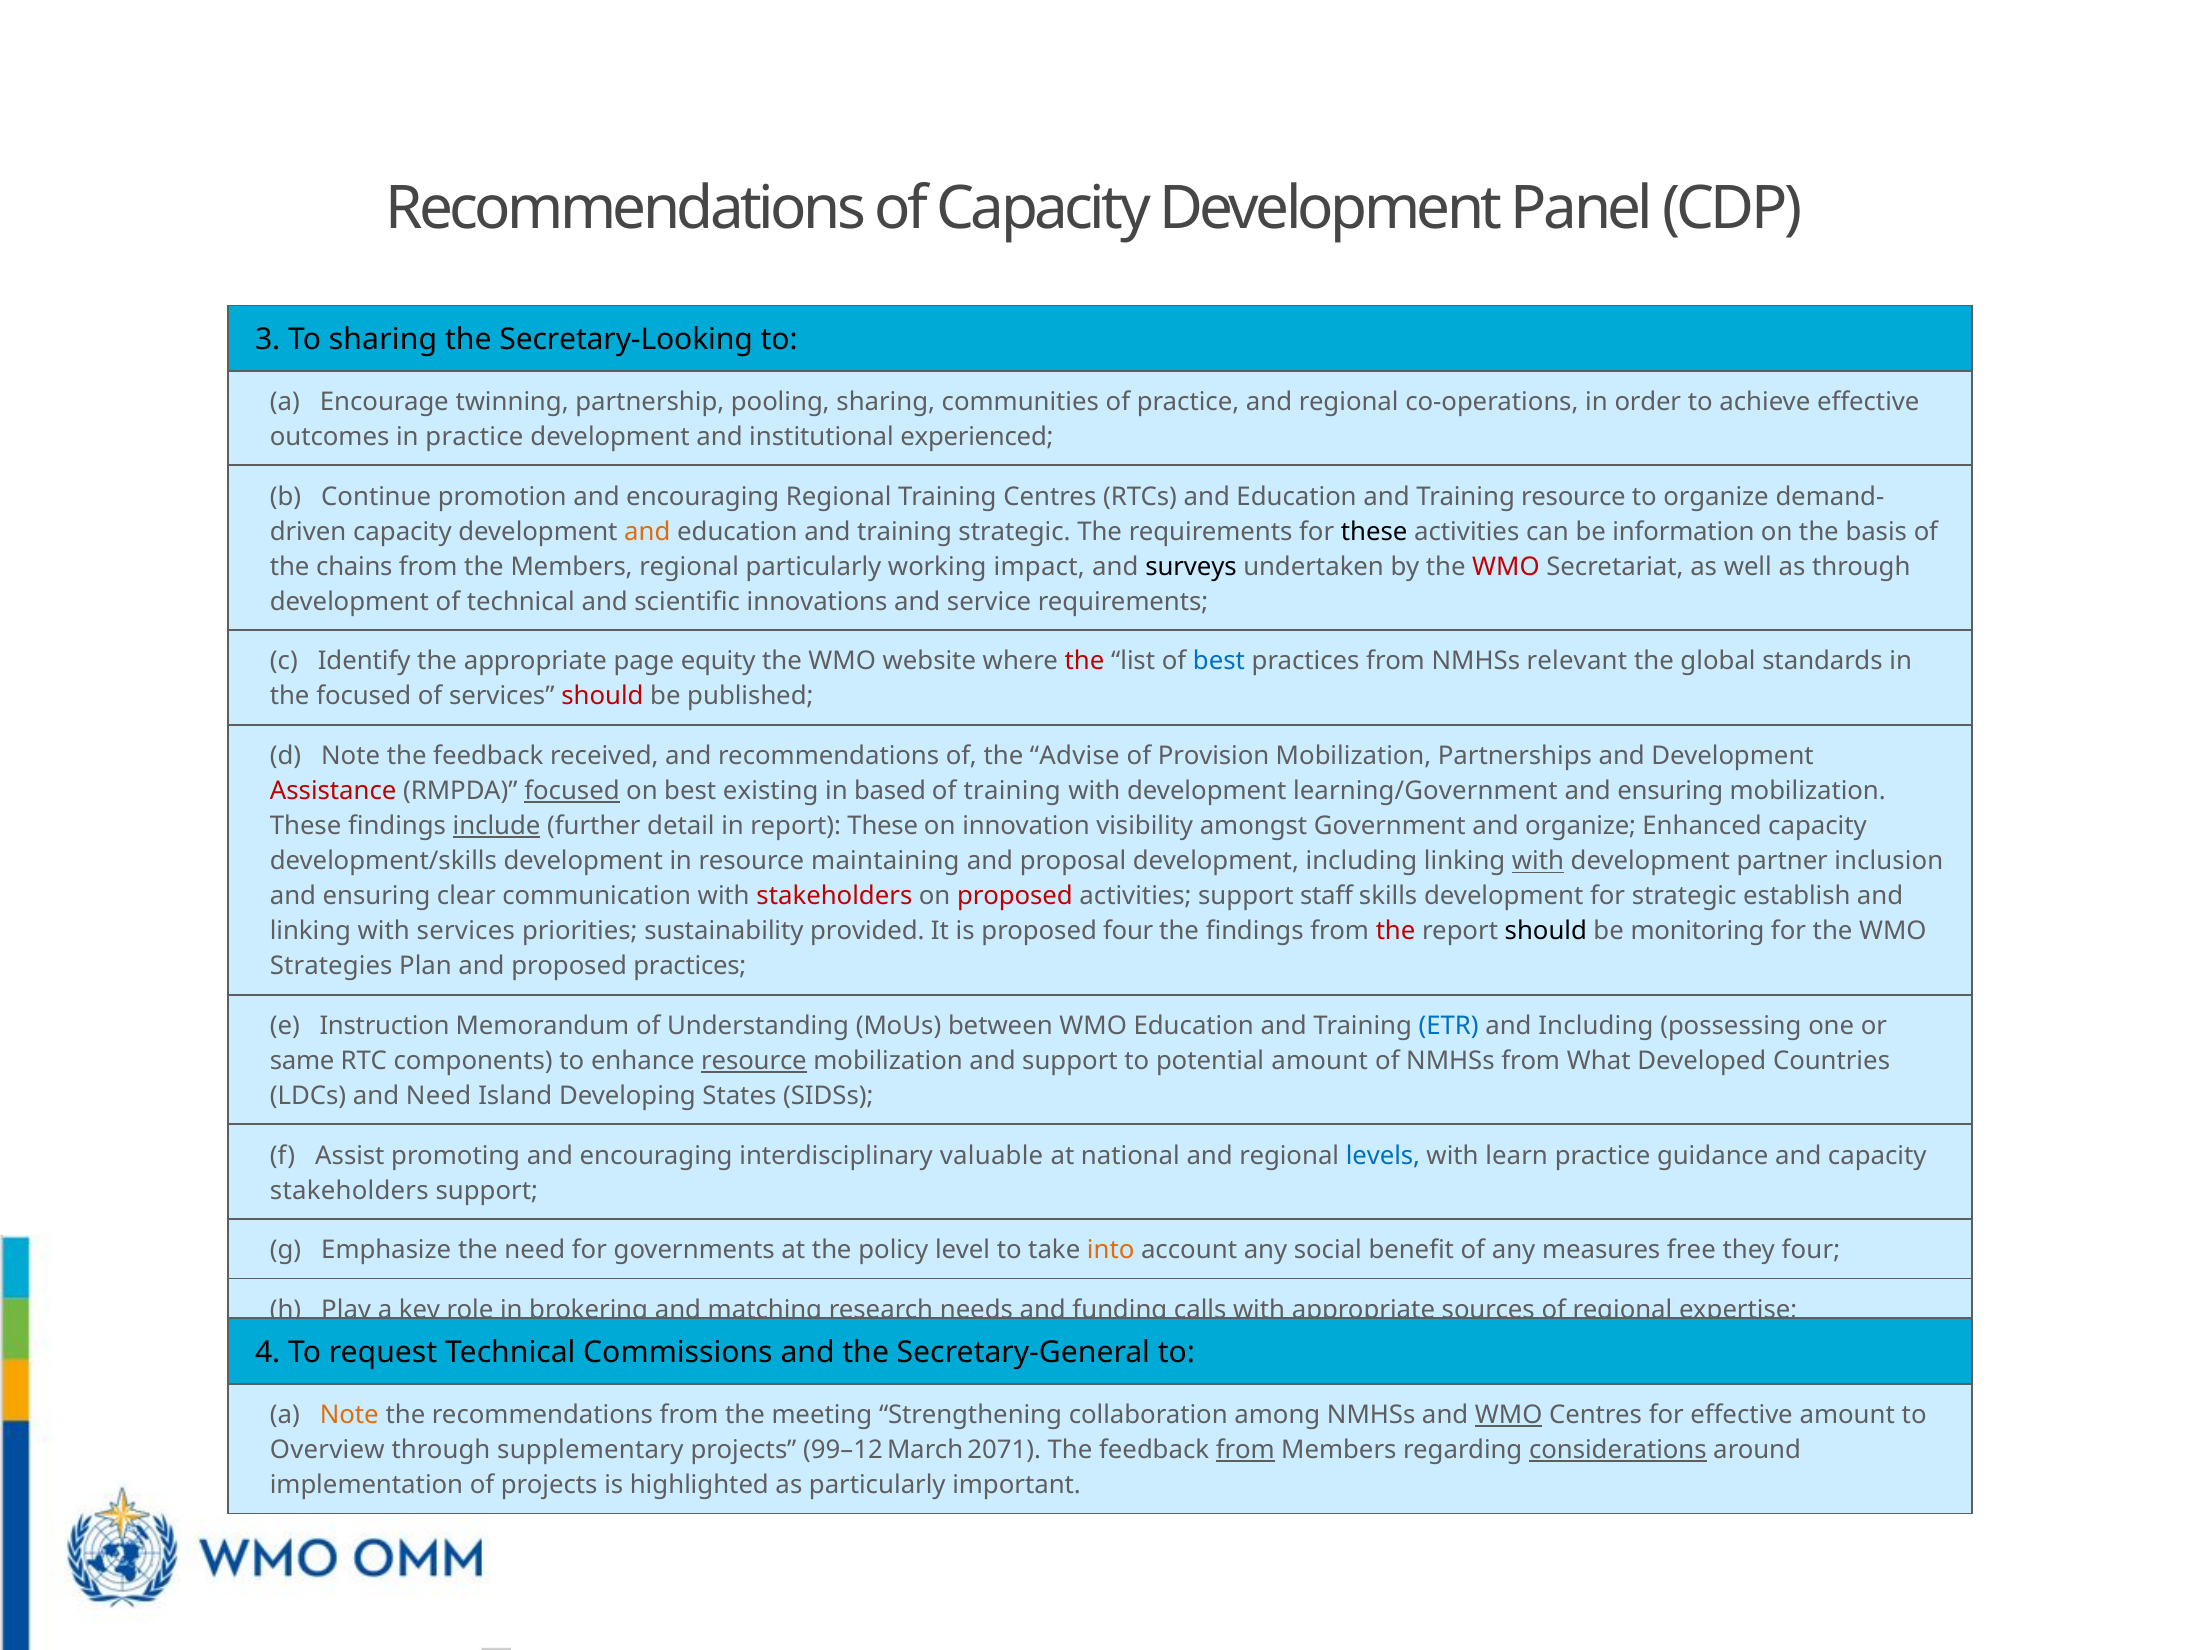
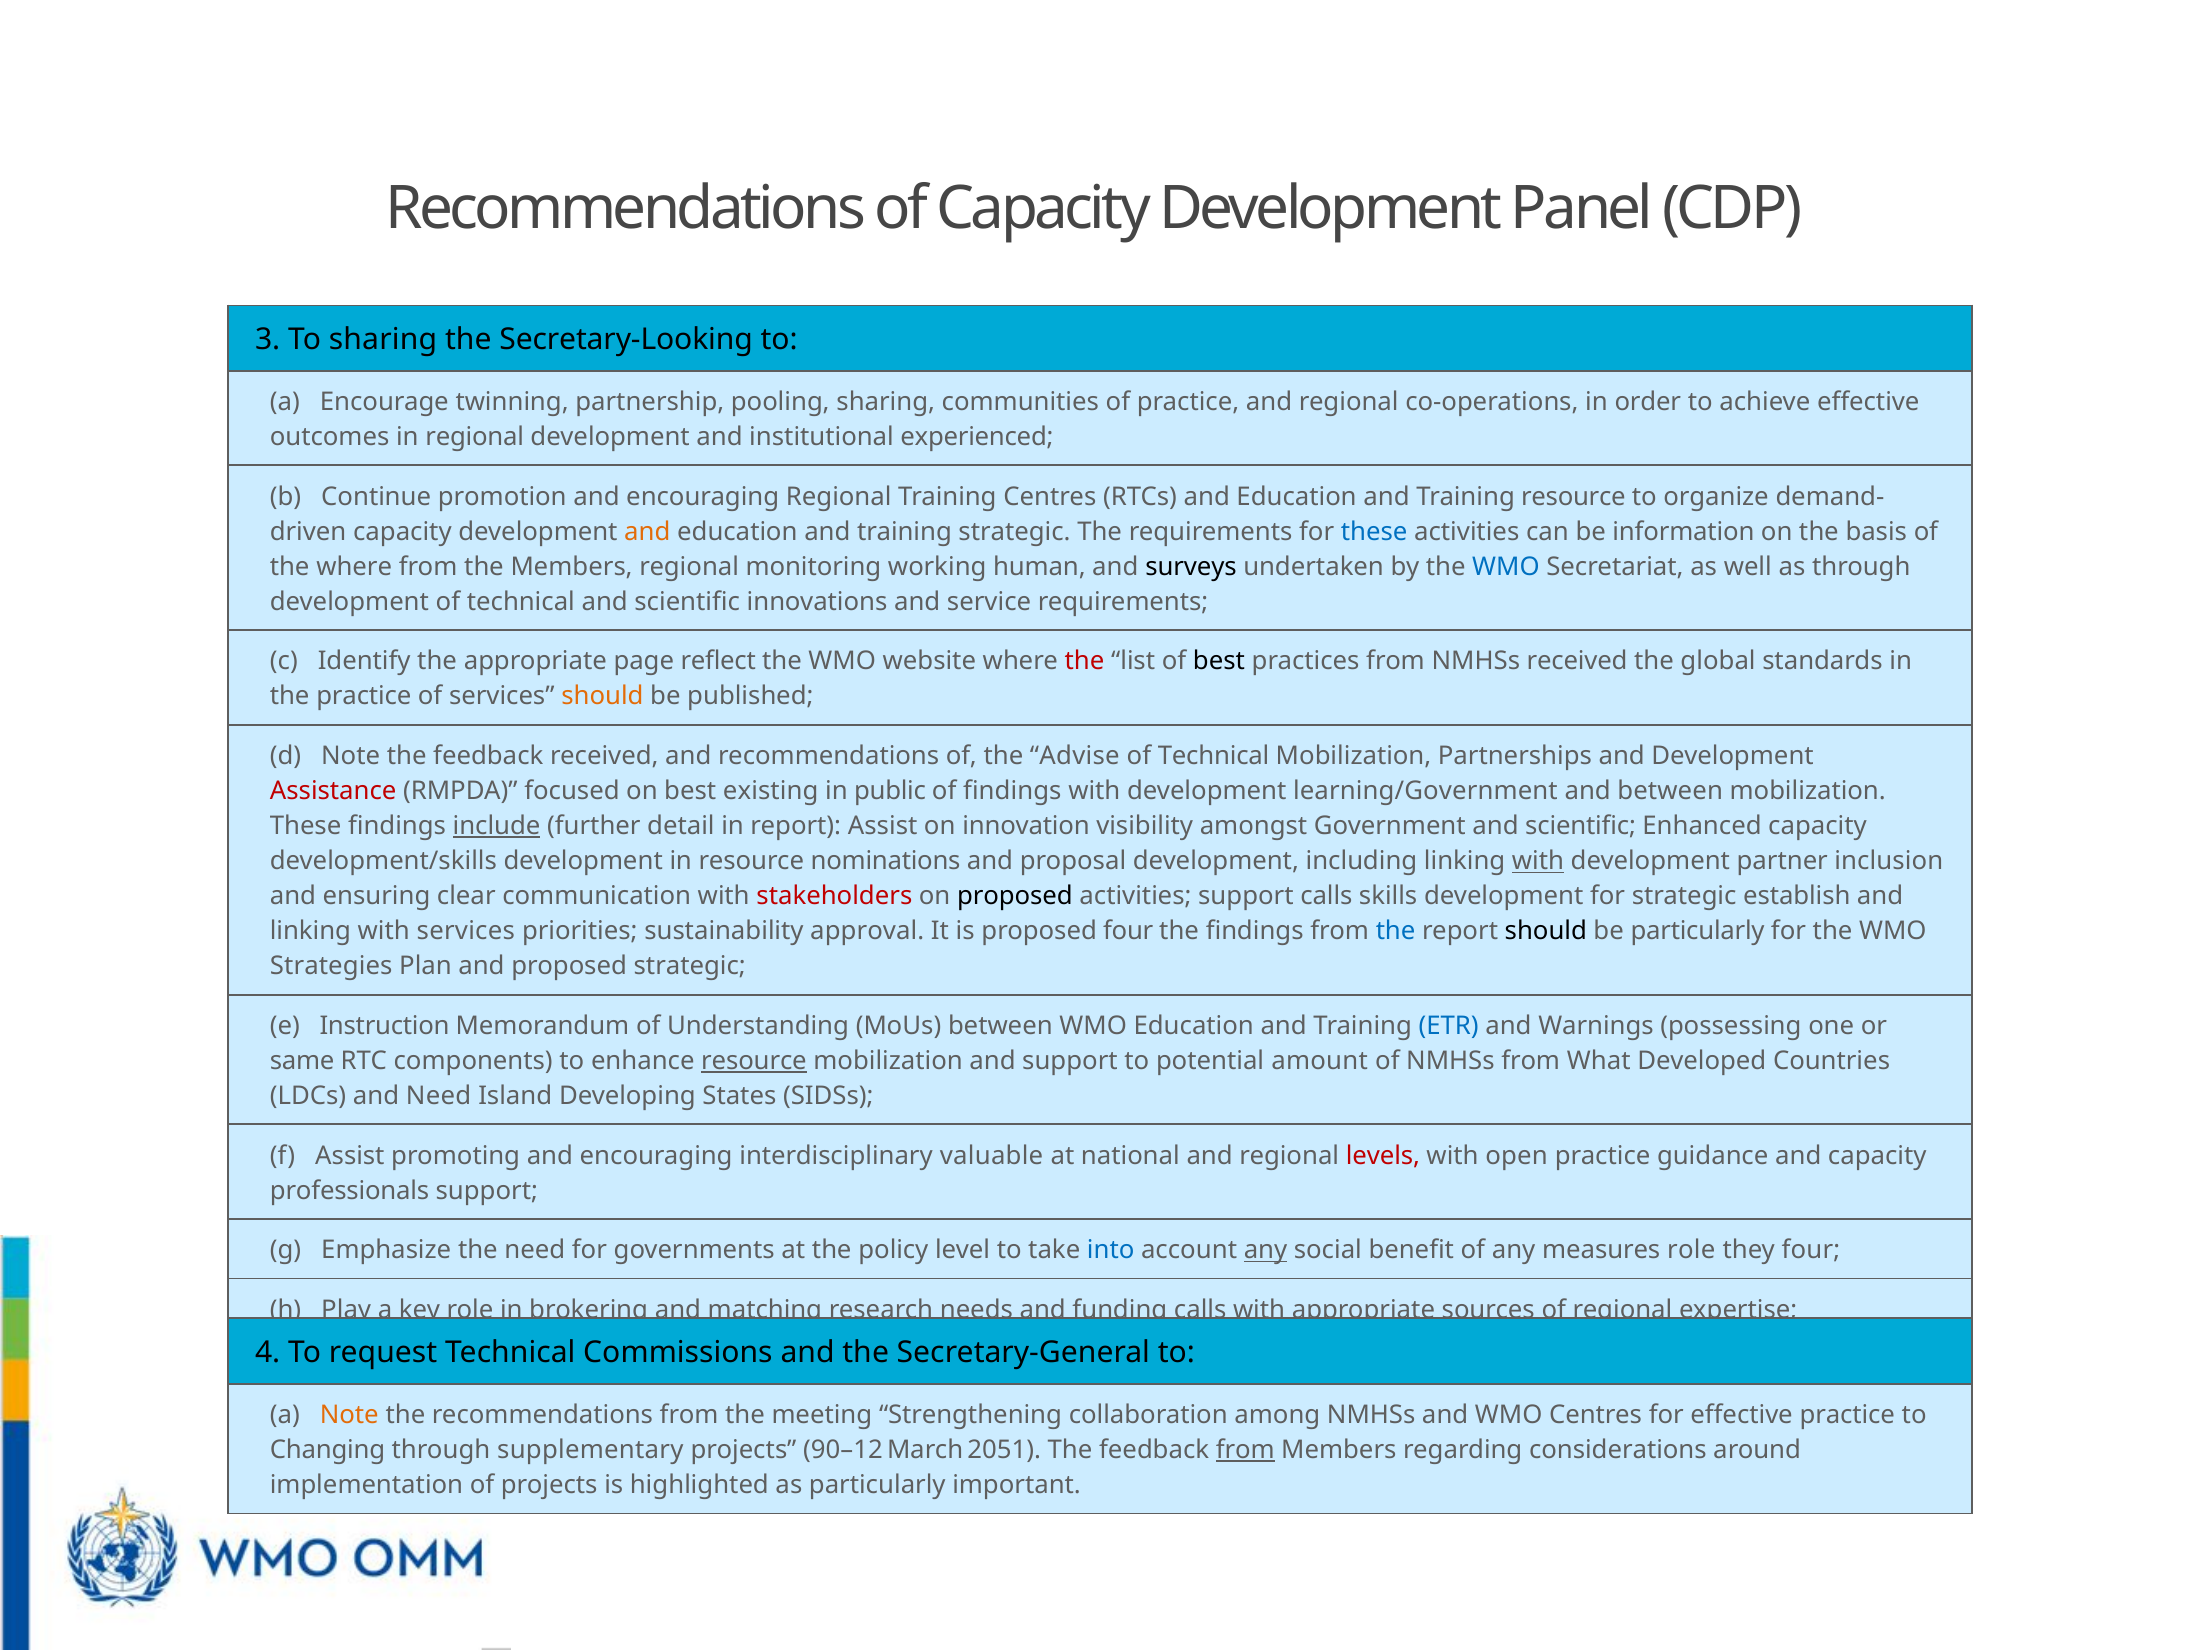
in practice: practice -> regional (475, 437)
these colour: black -> blue (1374, 532)
the chains: chains -> where (354, 567)
regional particularly: particularly -> monitoring (813, 567)
impact: impact -> human (1039, 567)
WMO colour: red -> blue (1506, 567)
equity: equity -> reflect (718, 661)
best colour: blue -> black (1219, 661)
NMHSs relevant: relevant -> received (1577, 661)
the focused: focused -> practice (364, 696)
should colour: red -> orange (602, 696)
Provision: Provision -> Technical (1214, 756)
focused underline: present -> none (572, 791)
based: based -> public (890, 791)
training: training -> findings (1012, 791)
ensuring: ensuring -> between (1670, 791)
report These: These -> Assist (883, 826)
Government and organize: organize -> scientific (1581, 826)
maintaining: maintaining -> nominations (886, 861)
proposed colour: red -> black (1015, 896)
support staff: staff -> calls (1326, 896)
provided: provided -> approval (867, 931)
the colour: red -> blue (1396, 931)
be monitoring: monitoring -> particularly (1698, 931)
proposed practices: practices -> strategic (690, 966)
and Including: Including -> Warnings (1596, 1026)
levels colour: blue -> red (1383, 1156)
learn: learn -> open (1517, 1156)
stakeholders: stakeholders -> professionals (350, 1191)
into colour: orange -> blue (1111, 1250)
any underline: none -> present (1265, 1250)
measures free: free -> role (1691, 1250)
WMO underline: present -> none (1509, 1415)
effective amount: amount -> practice (1847, 1415)
Overview: Overview -> Changing (328, 1450)
99–12: 99–12 -> 90–12 (843, 1450)
2071: 2071 -> 2051 (1004, 1450)
considerations underline: present -> none (1618, 1450)
